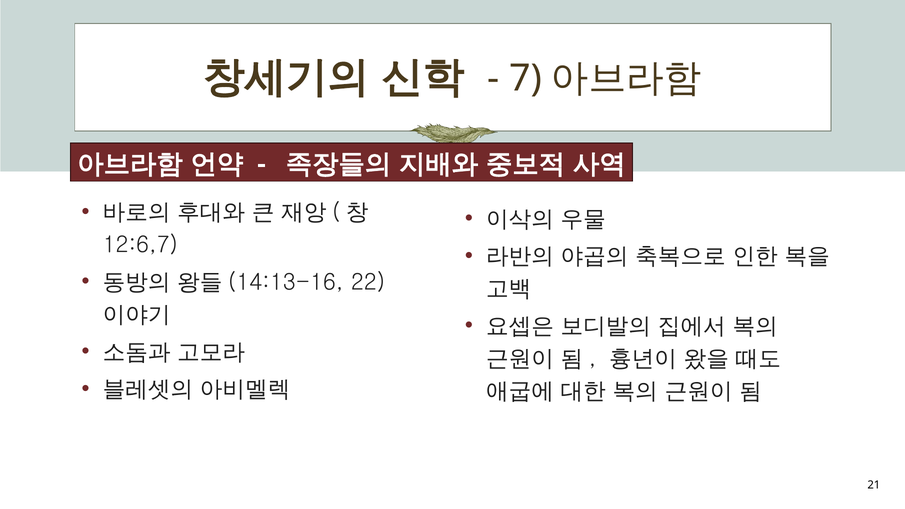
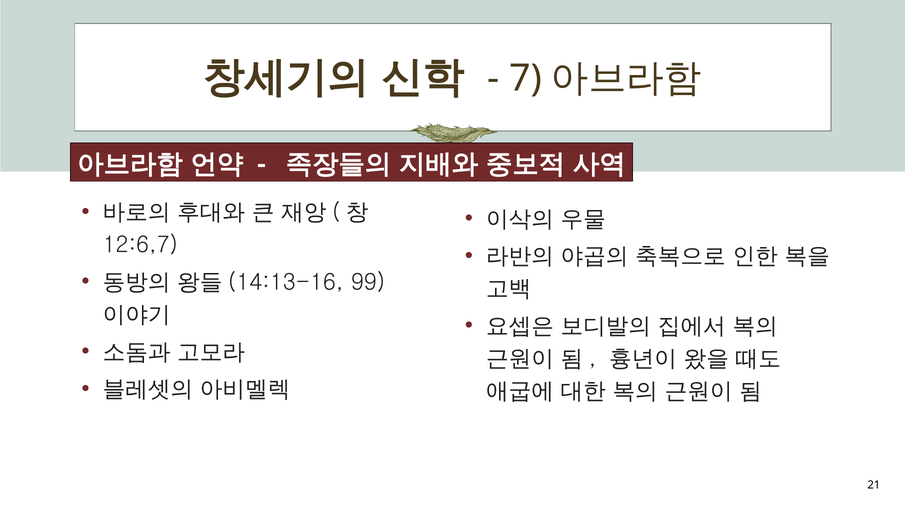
22: 22 -> 99 (368, 282)
